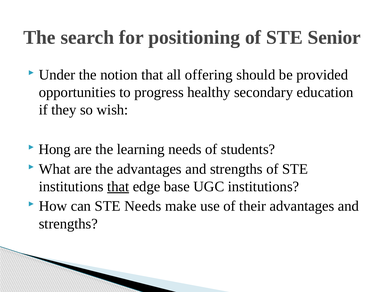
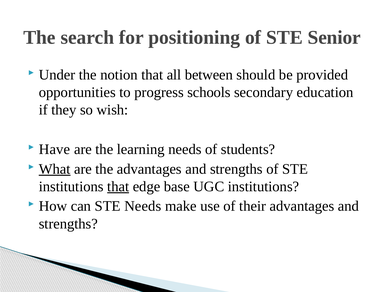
offering: offering -> between (209, 75)
healthy: healthy -> schools (209, 92)
Hong: Hong -> Have (55, 149)
What underline: none -> present (55, 169)
